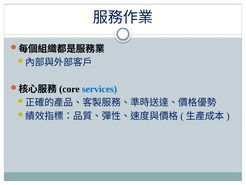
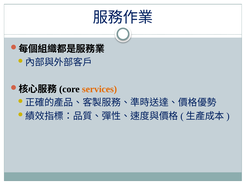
services colour: blue -> orange (99, 89)
